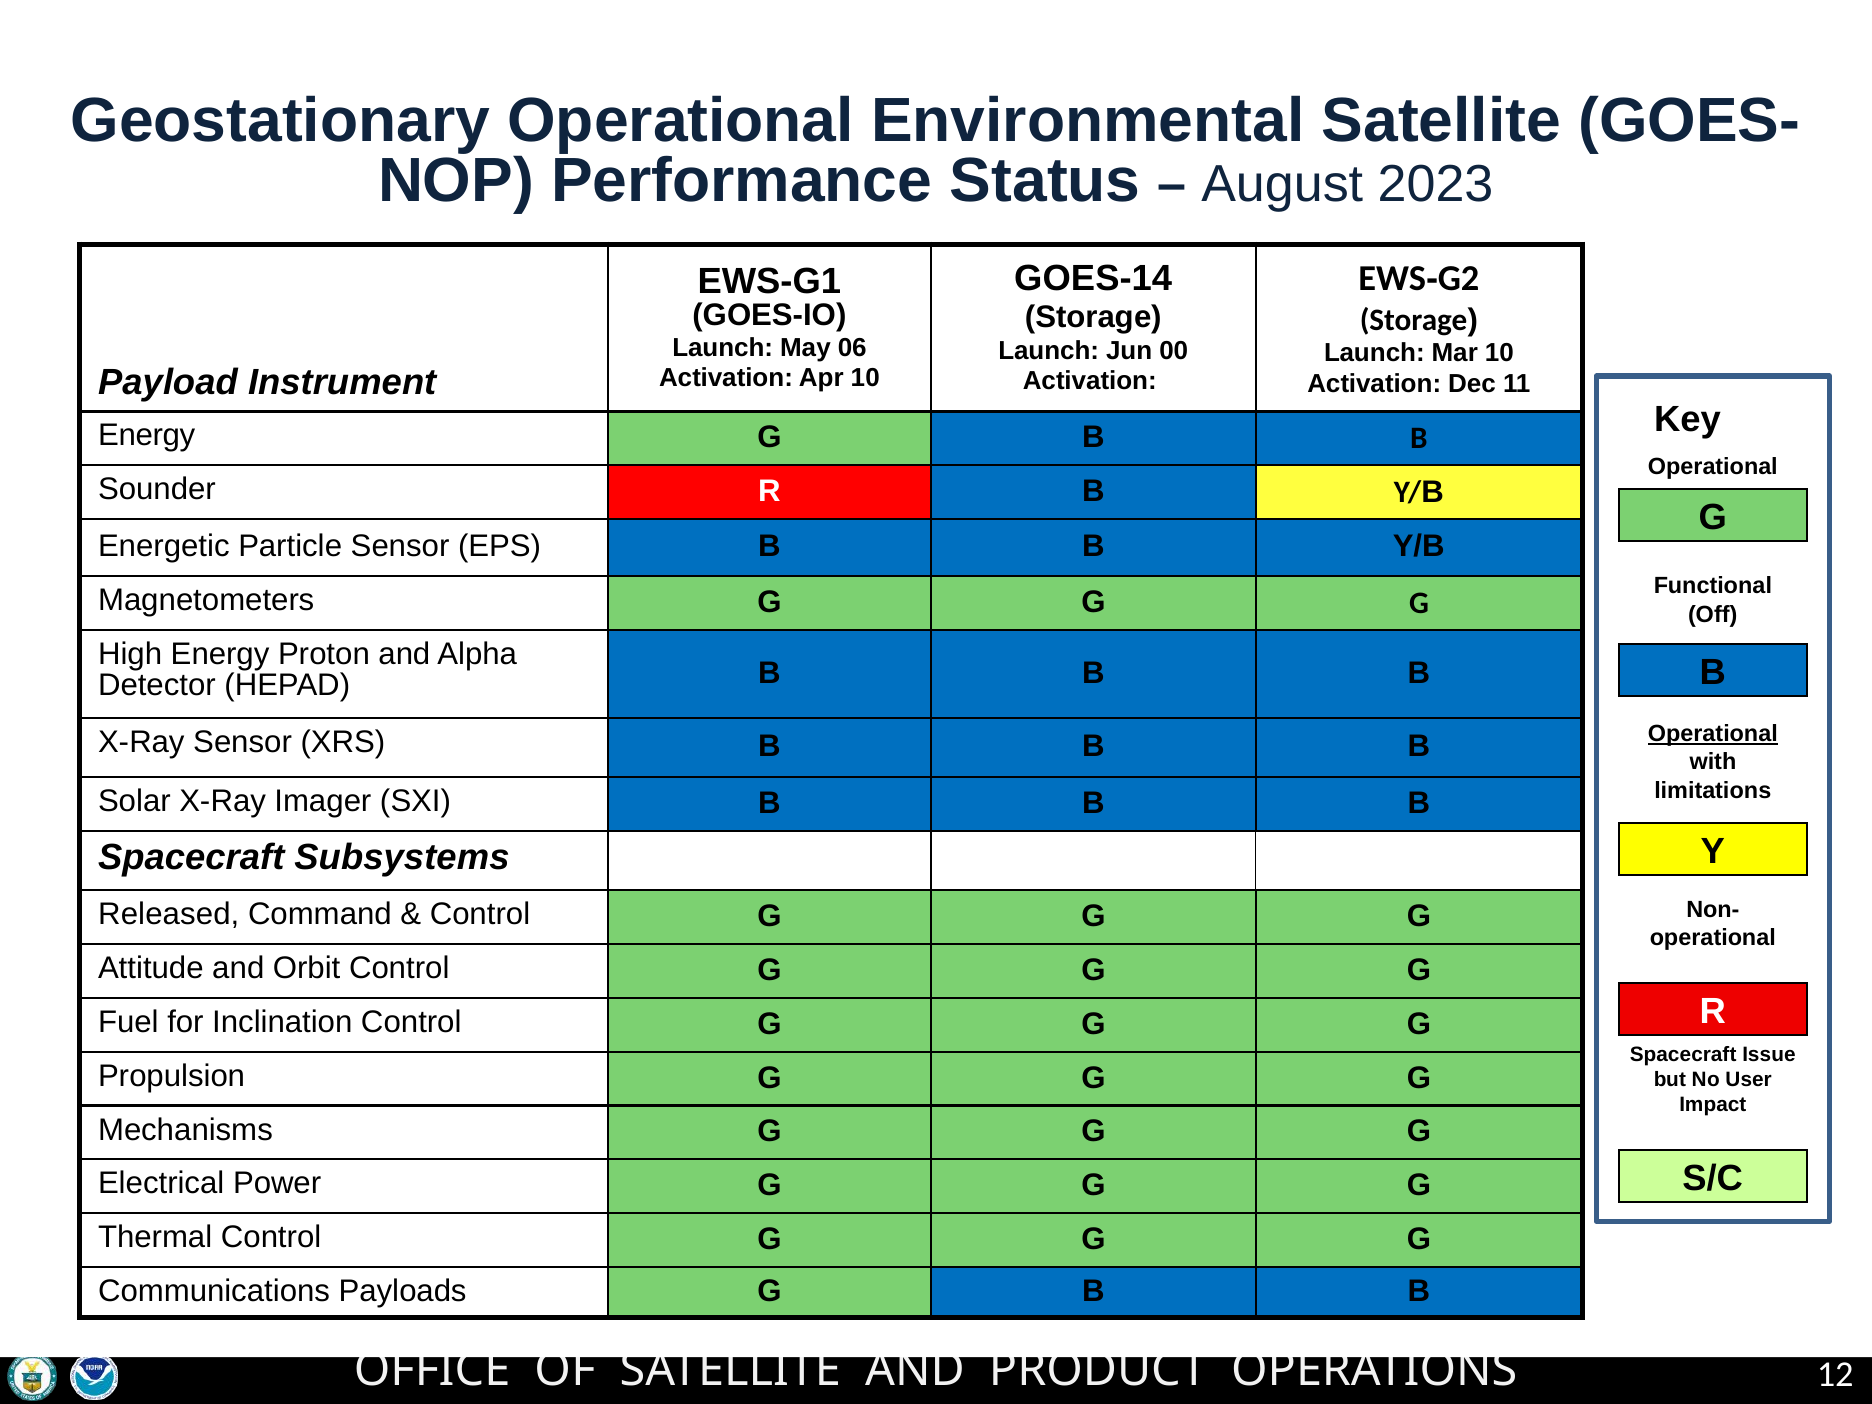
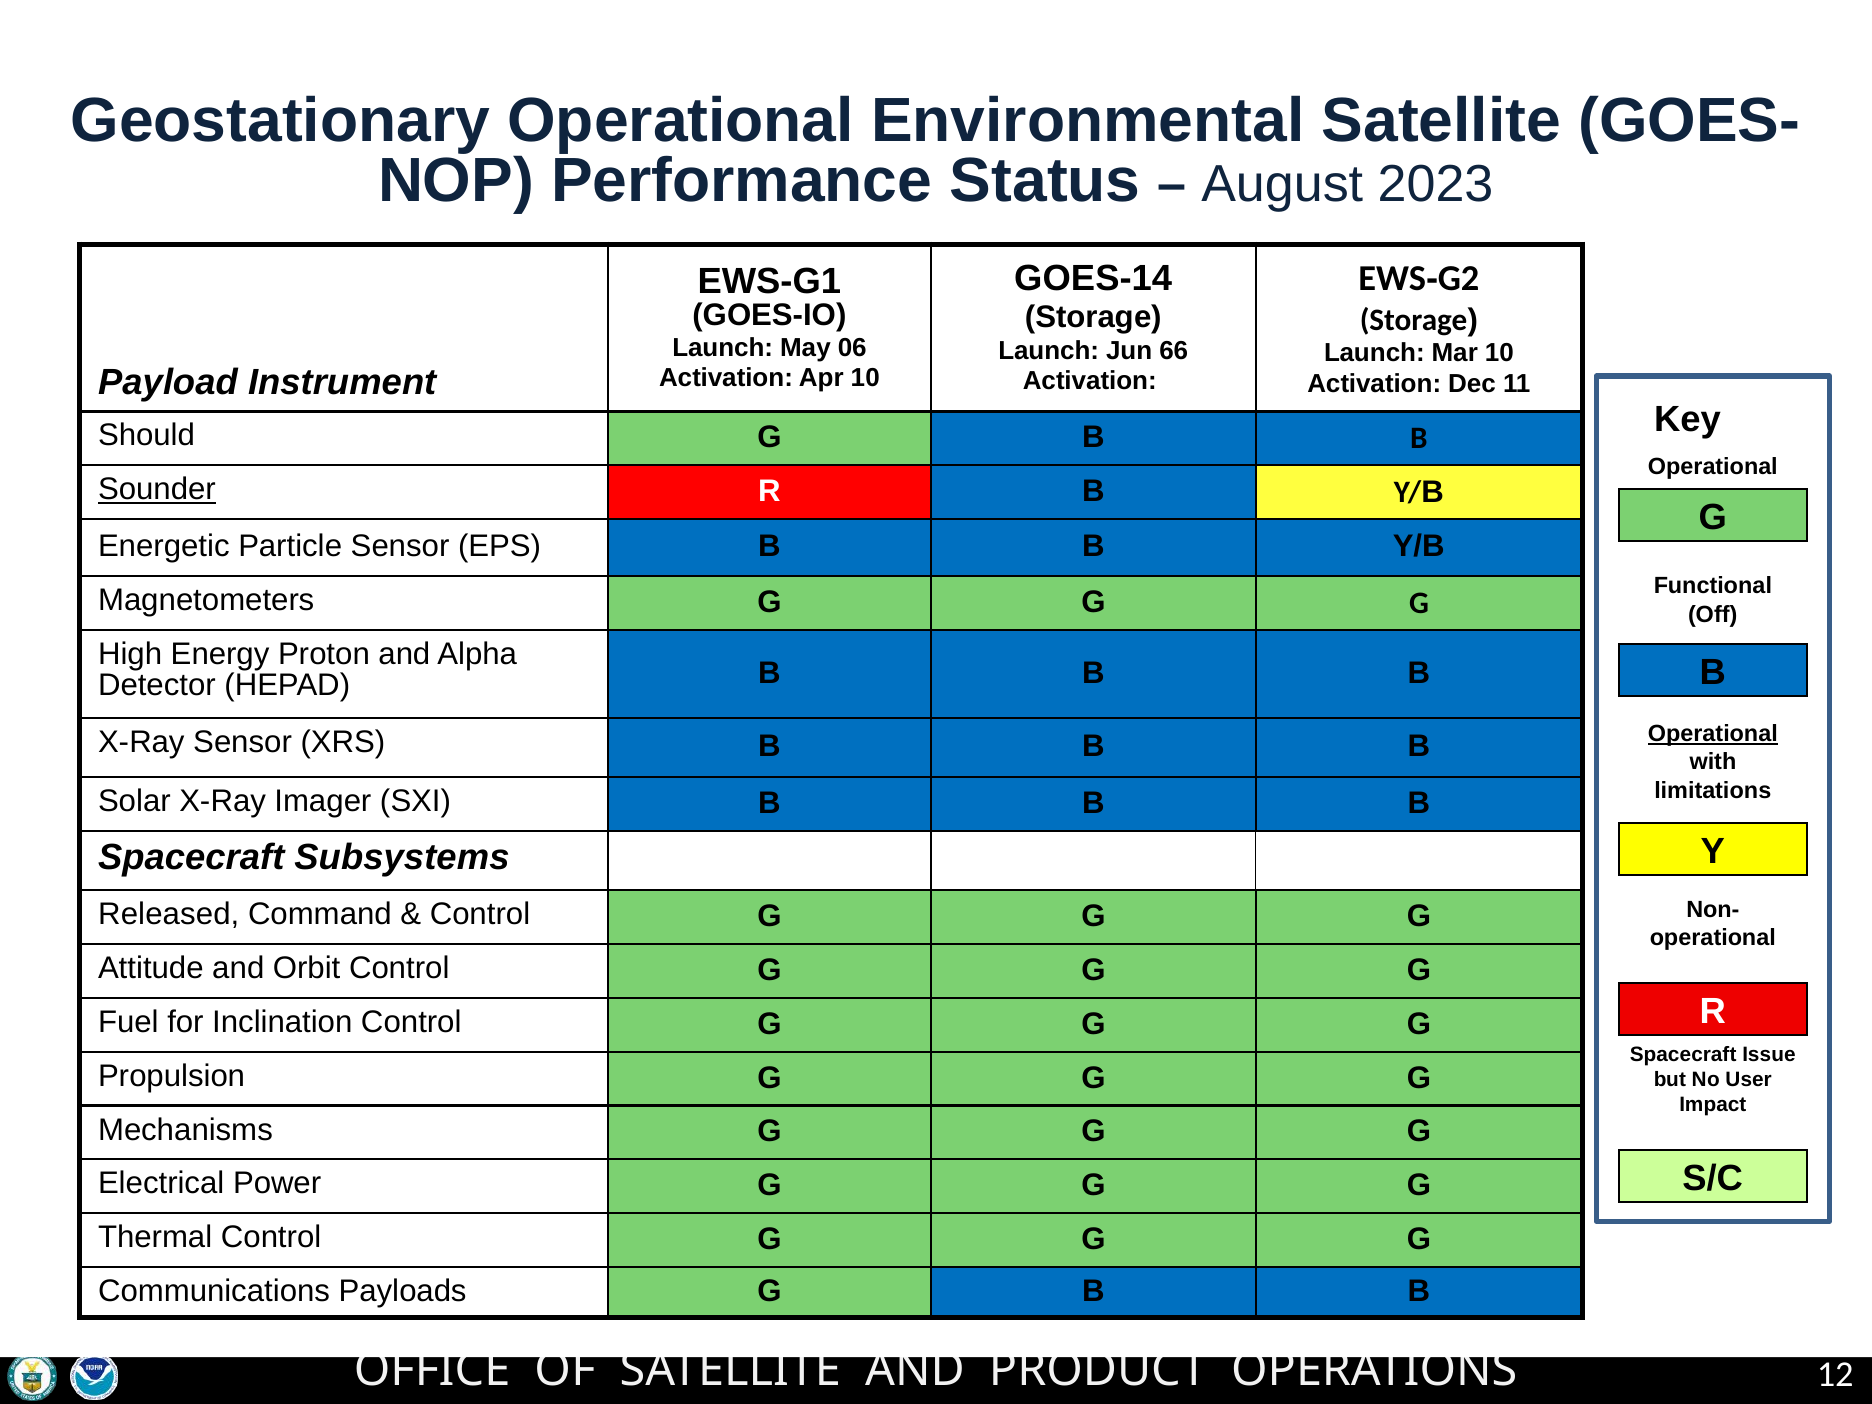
00: 00 -> 66 (1174, 350)
Energy: Energy -> Should (147, 436)
Sounder underline: none -> present (157, 489)
